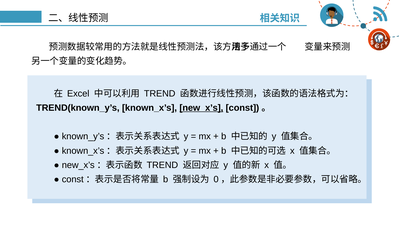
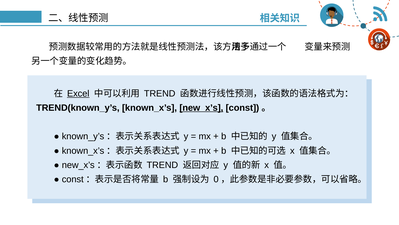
Excel underline: none -> present (78, 93)
